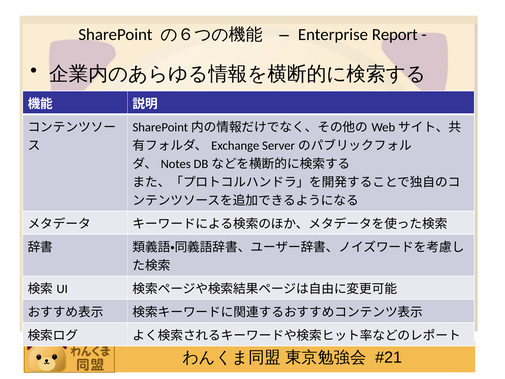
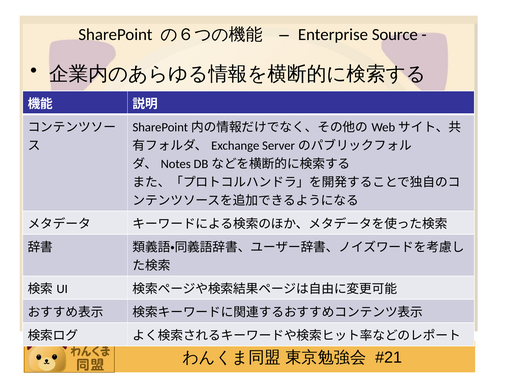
Report: Report -> Source (395, 35)
